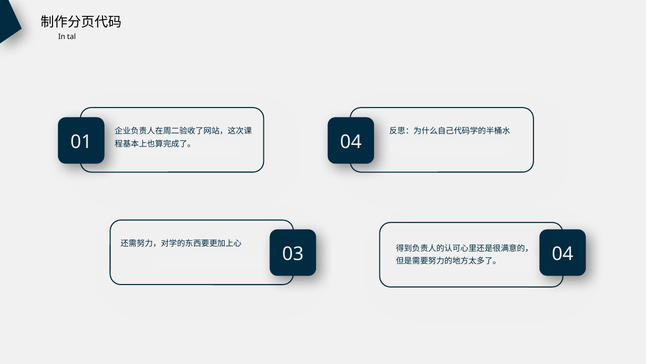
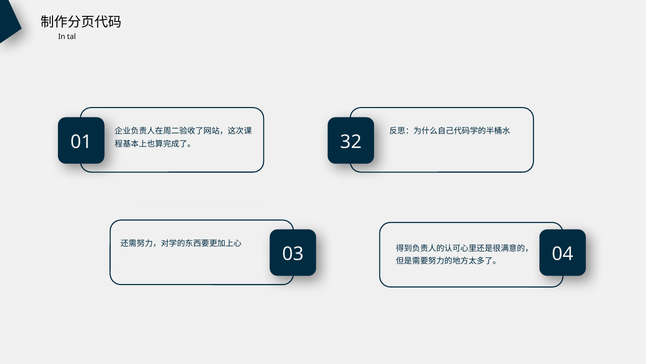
04: 04 -> 32 (351, 142)
